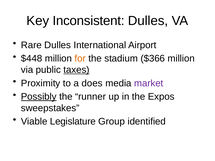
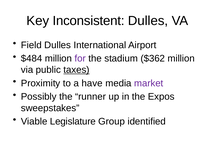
Rare: Rare -> Field (31, 45)
$448: $448 -> $484 (32, 58)
for colour: orange -> purple (80, 58)
$366: $366 -> $362 (153, 58)
does: does -> have (92, 83)
Possibly underline: present -> none (39, 97)
